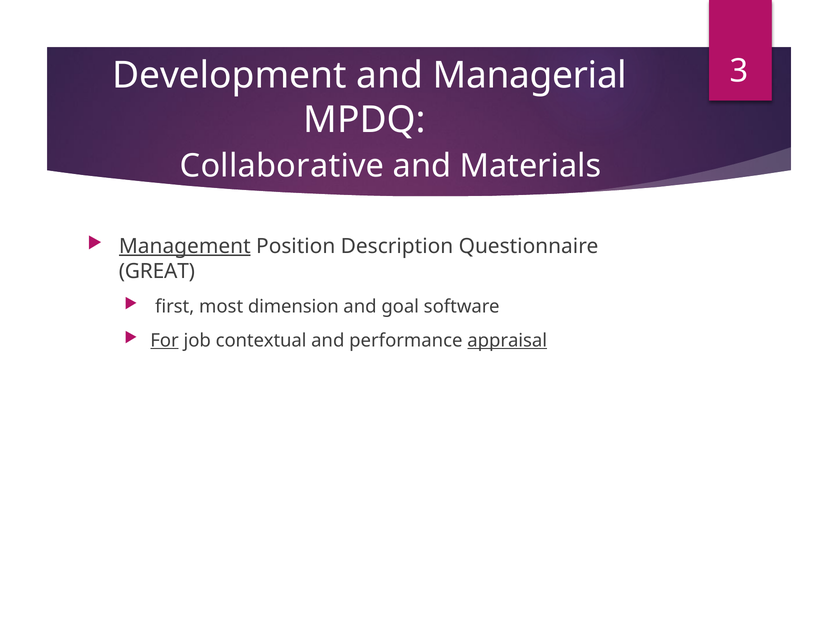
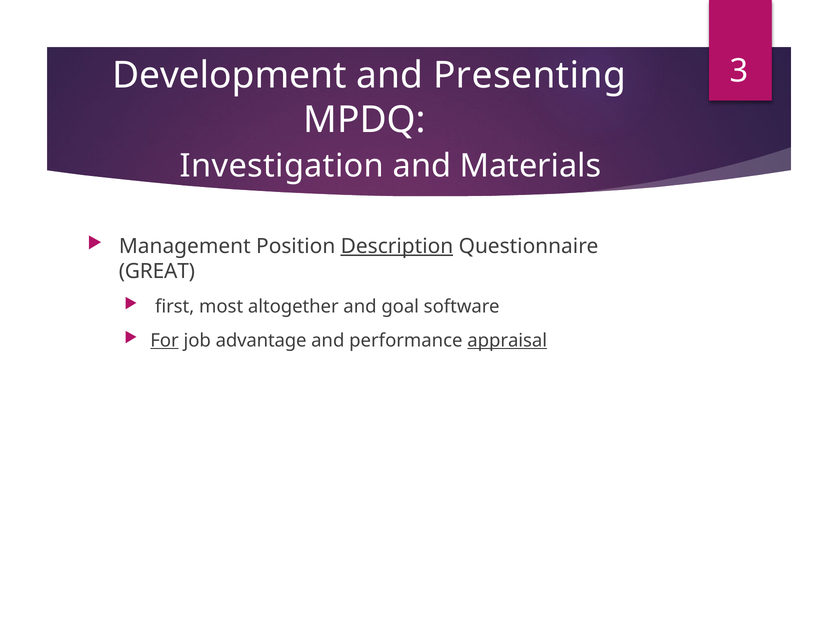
Managerial: Managerial -> Presenting (530, 75)
Collaborative: Collaborative -> Investigation (282, 166)
Management underline: present -> none (185, 246)
Description underline: none -> present (397, 246)
dimension: dimension -> altogether (293, 306)
contextual: contextual -> advantage (261, 340)
